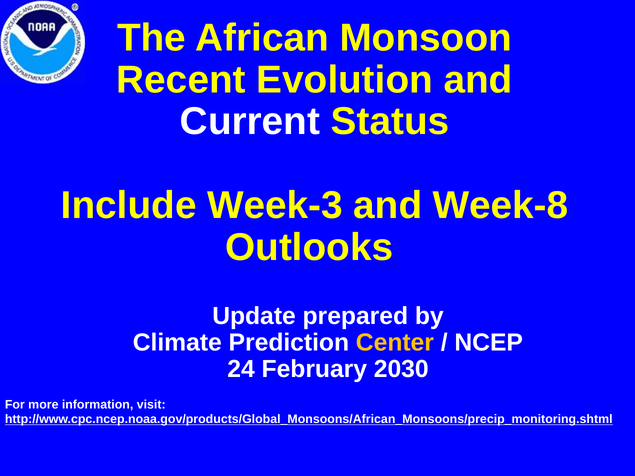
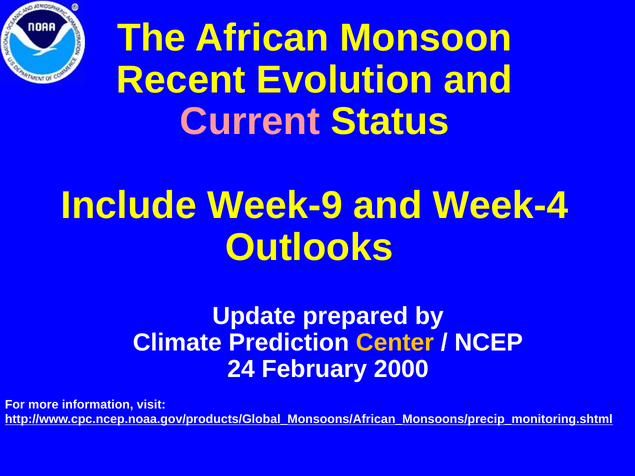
Current colour: white -> pink (250, 122)
Week-3: Week-3 -> Week-9 (275, 205)
Week-8: Week-8 -> Week-4 (501, 205)
2030: 2030 -> 2000 (401, 370)
